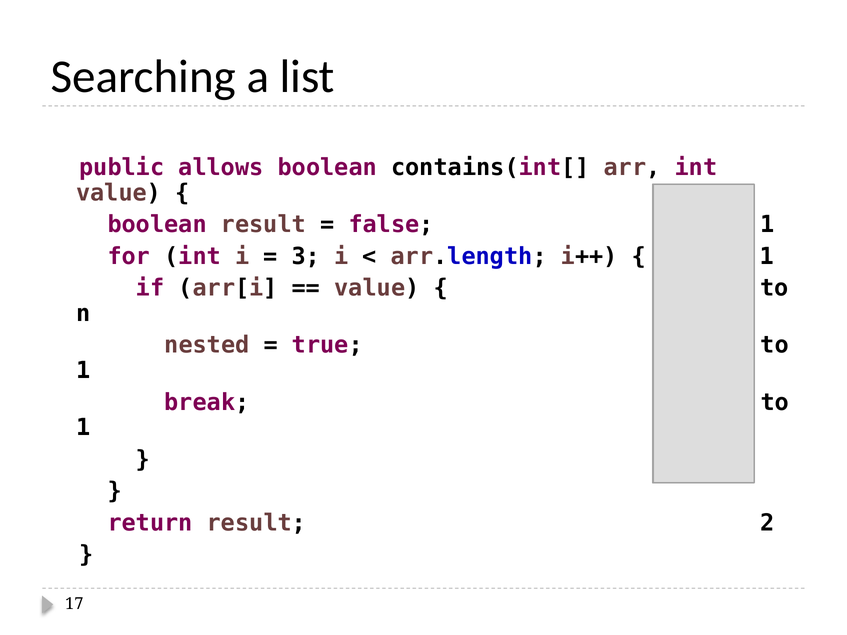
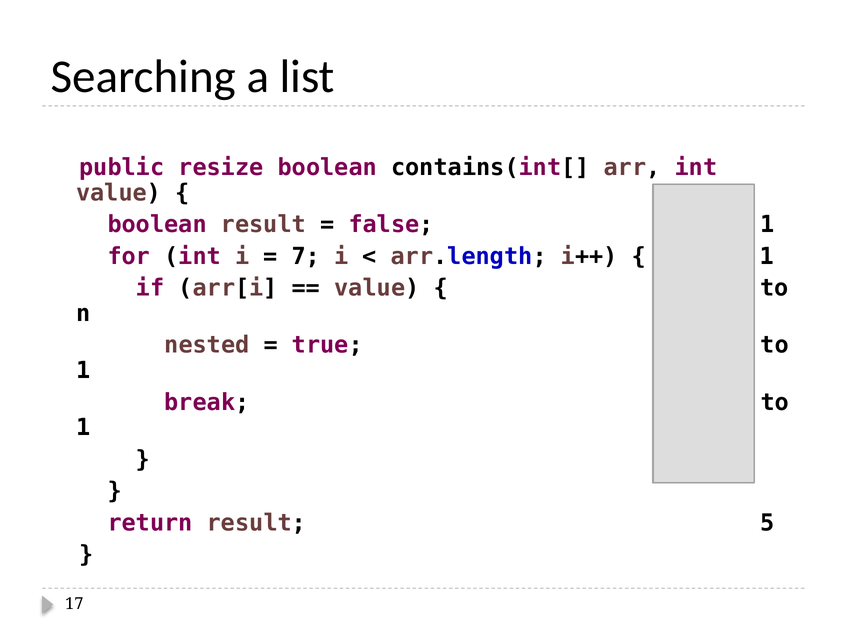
allows: allows -> resize (221, 168)
3: 3 -> 7 (306, 256)
2: 2 -> 5 (767, 523)
